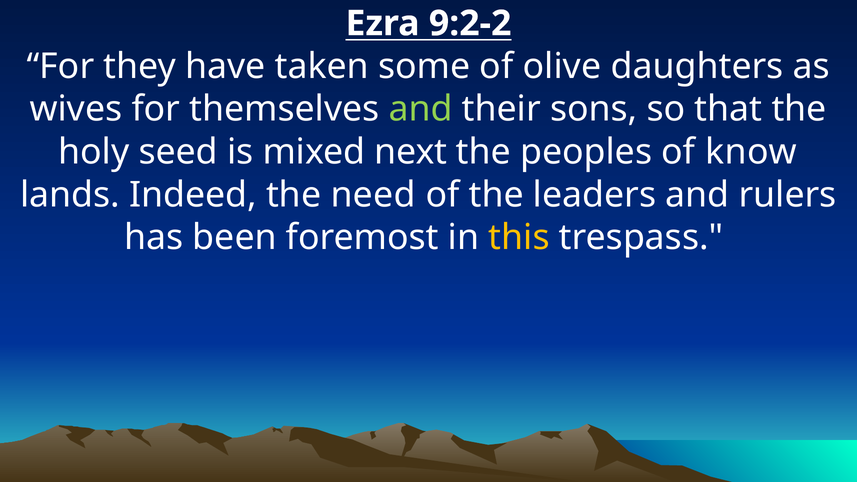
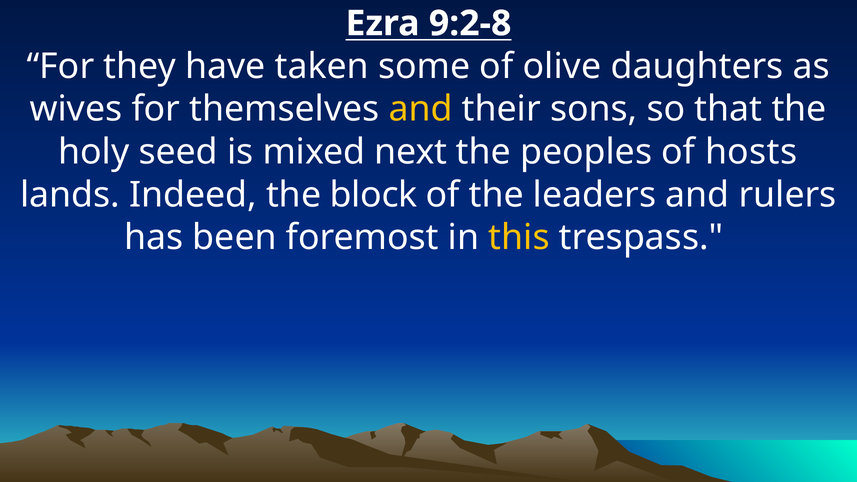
9:2-2: 9:2-2 -> 9:2-8 (470, 23)
and colour: light green -> yellow (421, 109)
know: know -> hosts (751, 152)
need: need -> block (374, 195)
